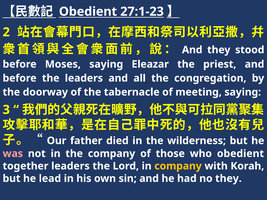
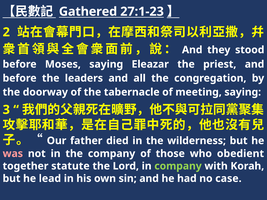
Obedient: Obedient -> Gathered (88, 12)
together leaders: leaders -> statute (70, 166)
company colour: yellow -> light green (178, 166)
no they: they -> case (228, 179)
